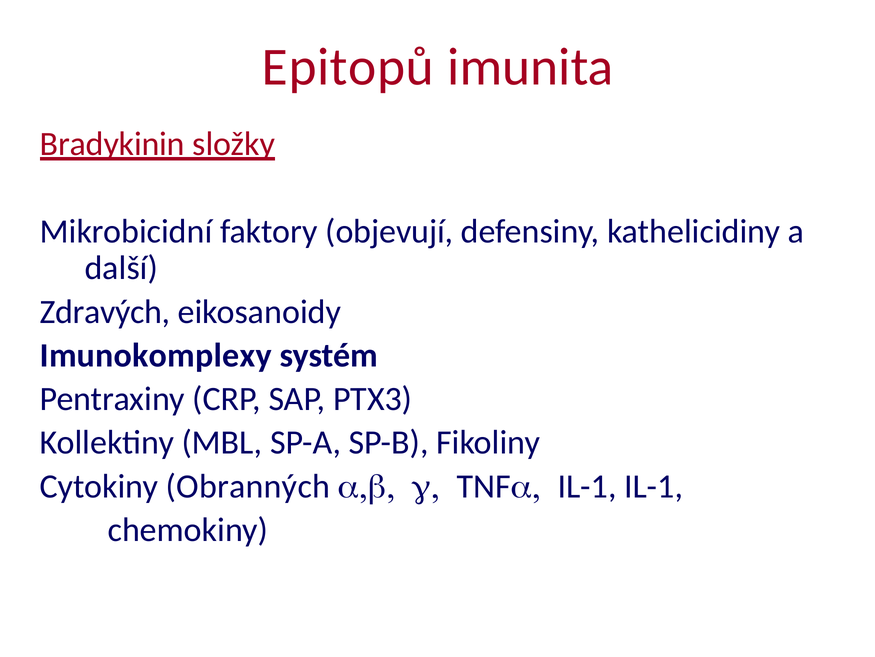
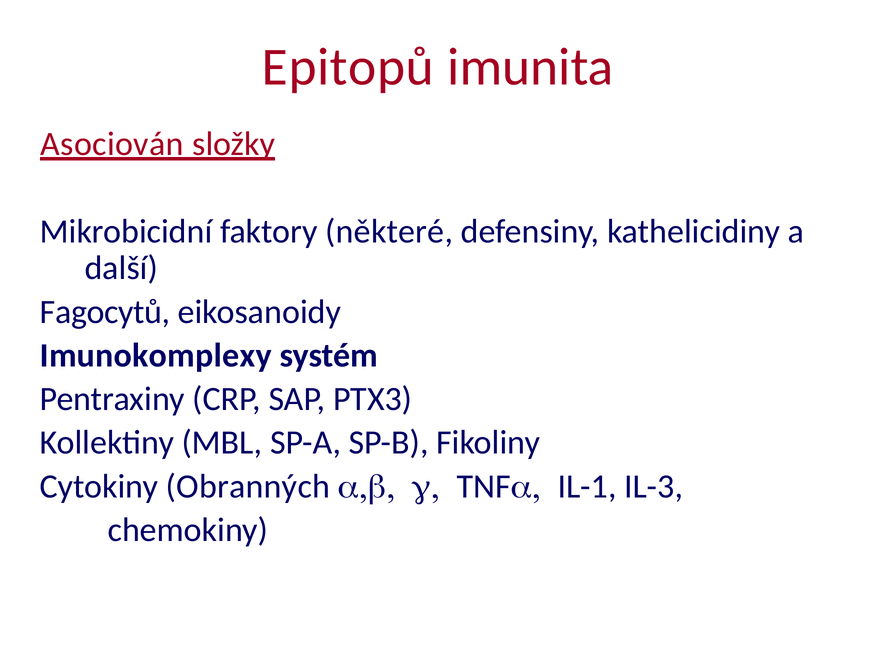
Bradykinin: Bradykinin -> Asociován (112, 144)
objevují: objevují -> některé (389, 231)
Zdravých: Zdravých -> Fagocytů (105, 311)
IL-1 IL-1: IL-1 -> IL-3 (654, 486)
